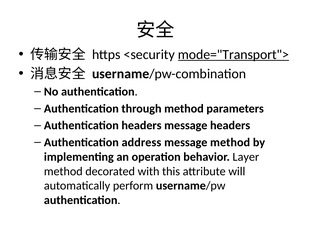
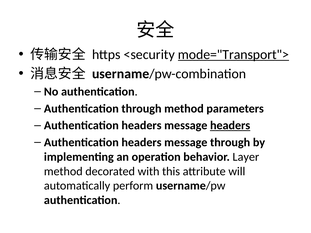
headers underline: none -> present (230, 126)
address: address -> headers (141, 142)
message method: method -> through (230, 142)
